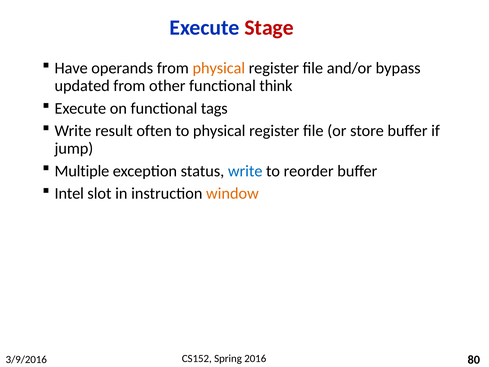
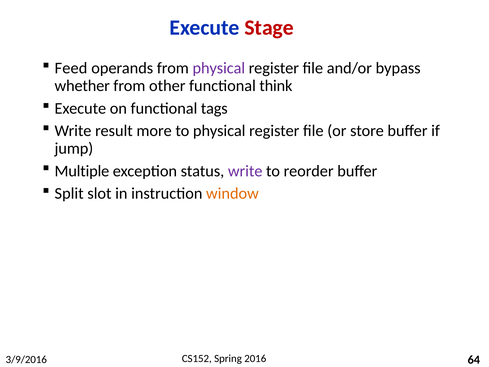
Have: Have -> Feed (71, 68)
physical colour: orange -> purple (219, 68)
updated: updated -> whether (82, 86)
often: often -> more (154, 131)
write colour: blue -> purple (245, 171)
Intel: Intel -> Split (69, 193)
80: 80 -> 64 (474, 360)
